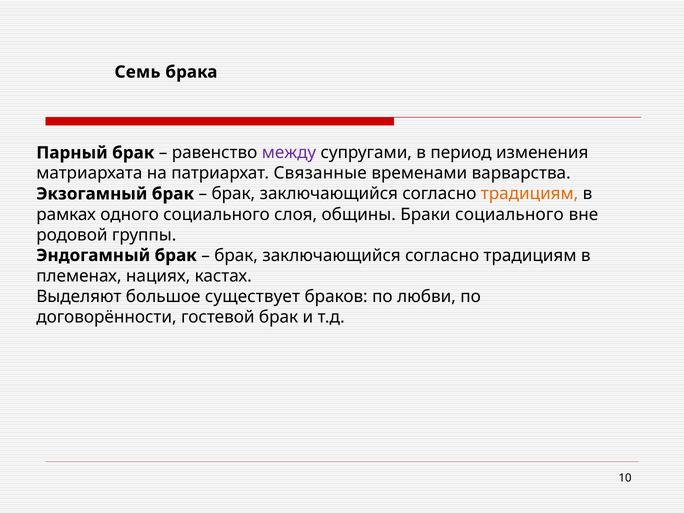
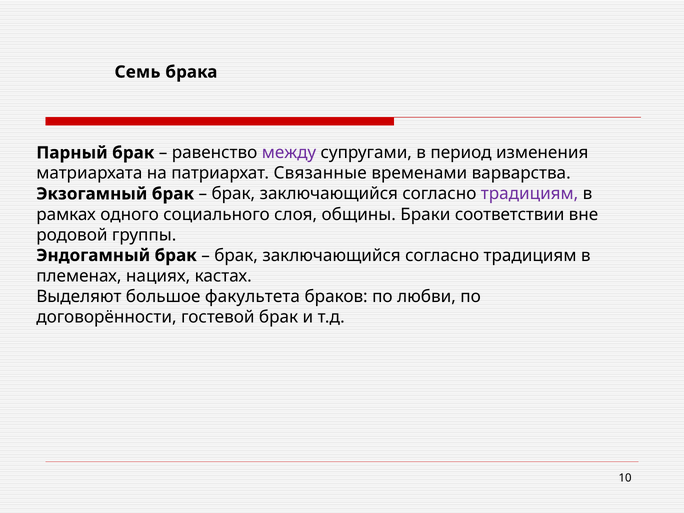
традициям colour: orange -> purple (530, 194)
Браки социального: социального -> соответствии (510, 214)
существует: существует -> факультета (252, 296)
